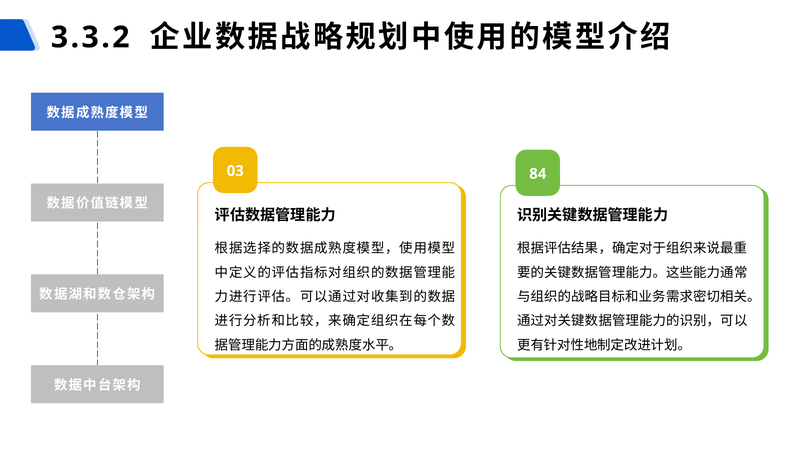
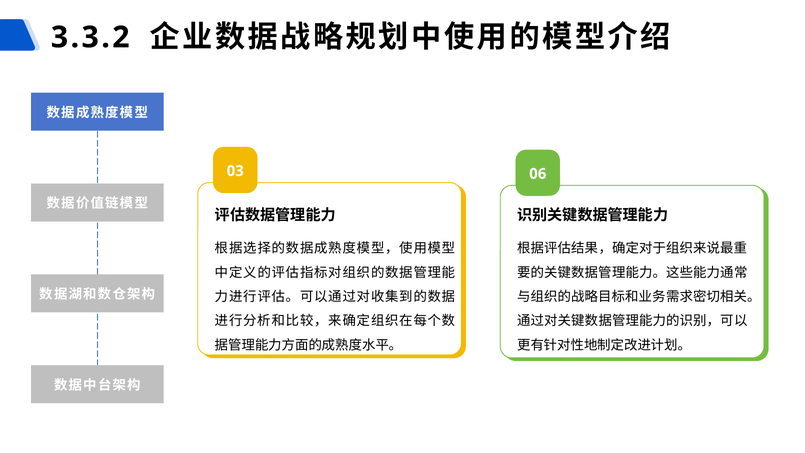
84: 84 -> 06 (538, 174)
